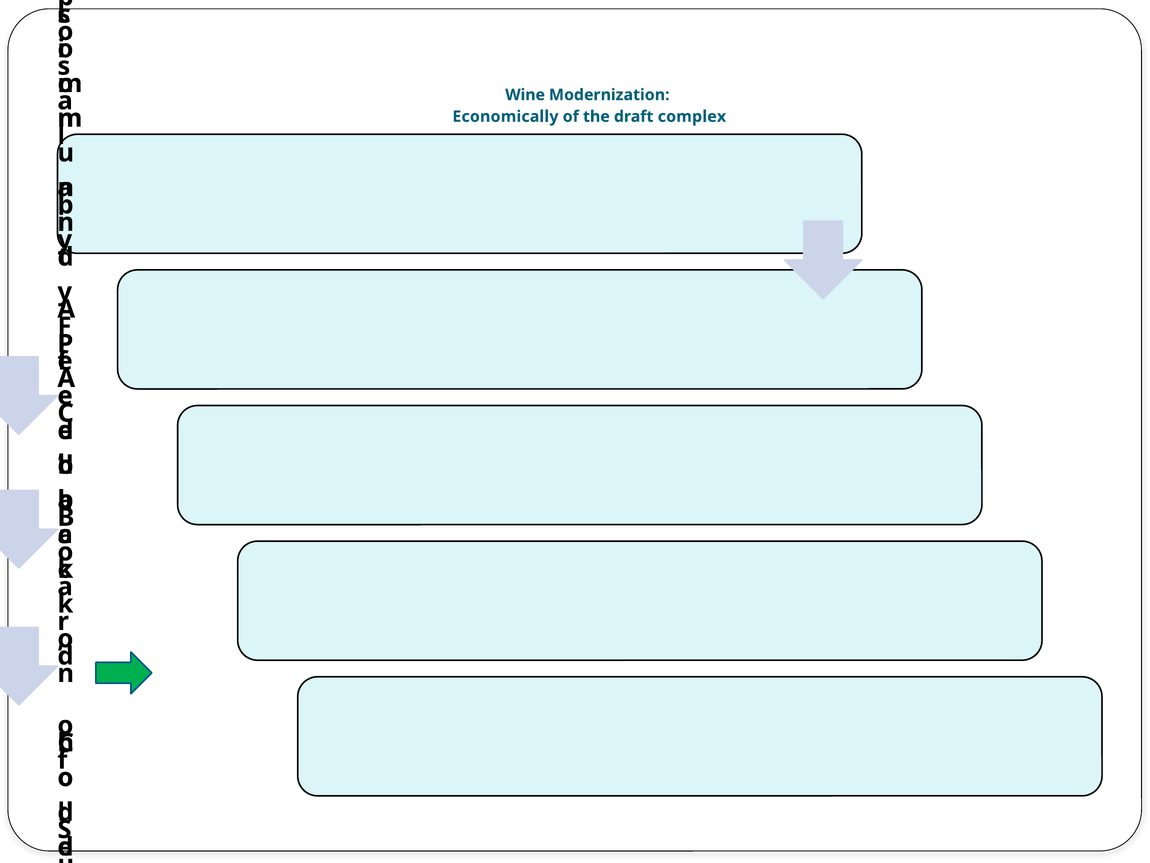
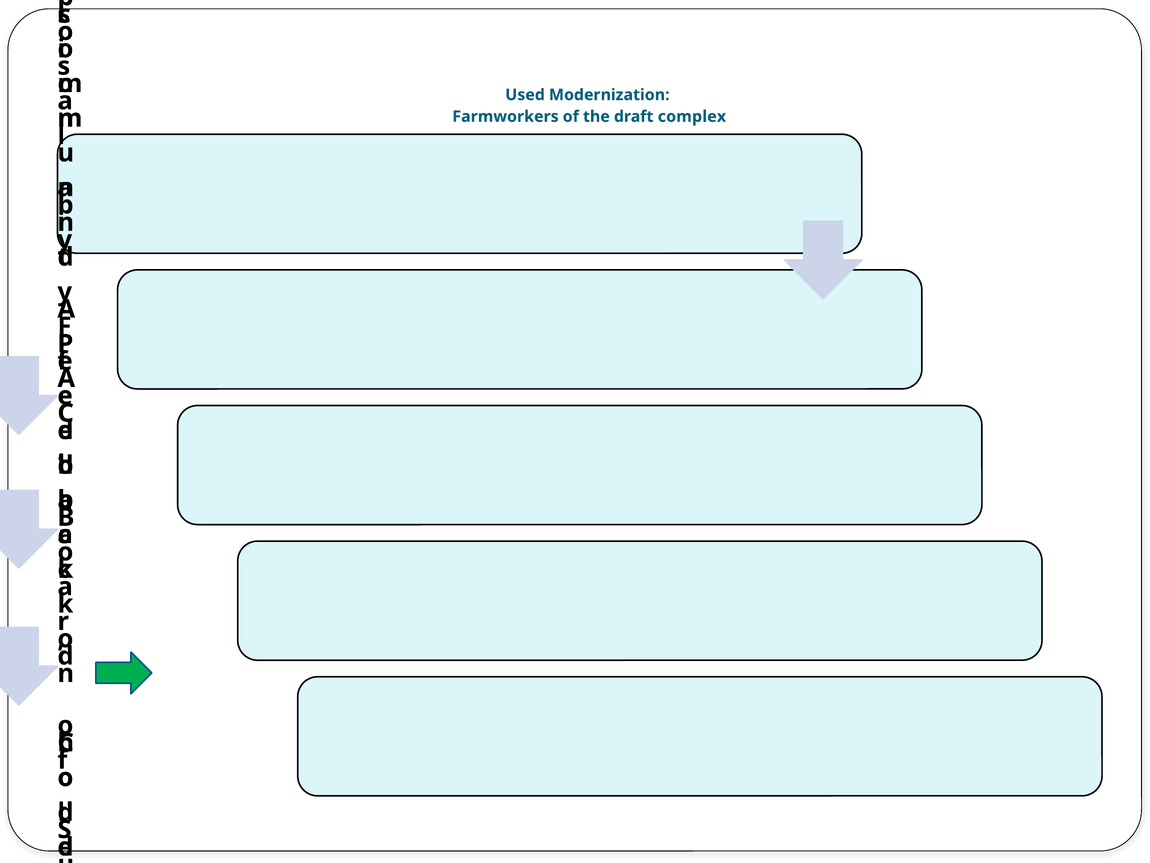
Wine: Wine -> Used (525, 95)
Economically: Economically -> Farmworkers (506, 117)
